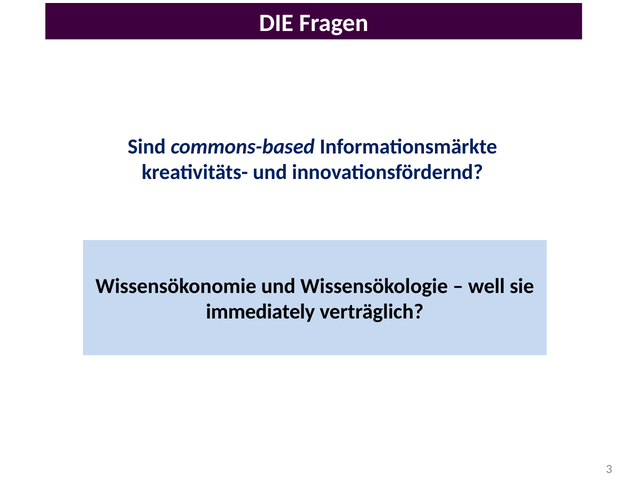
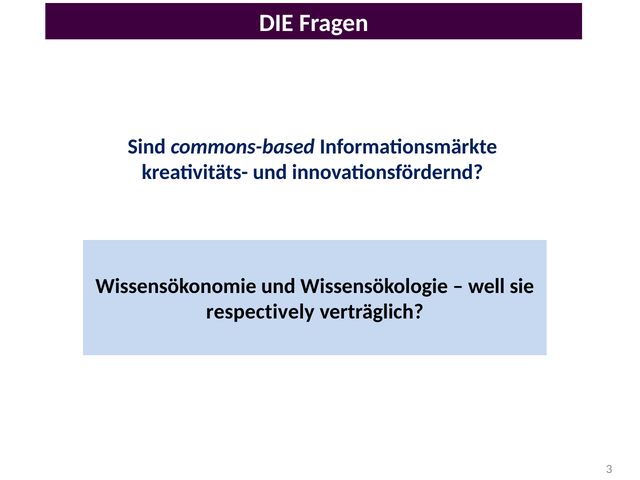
immediately: immediately -> respectively (260, 312)
